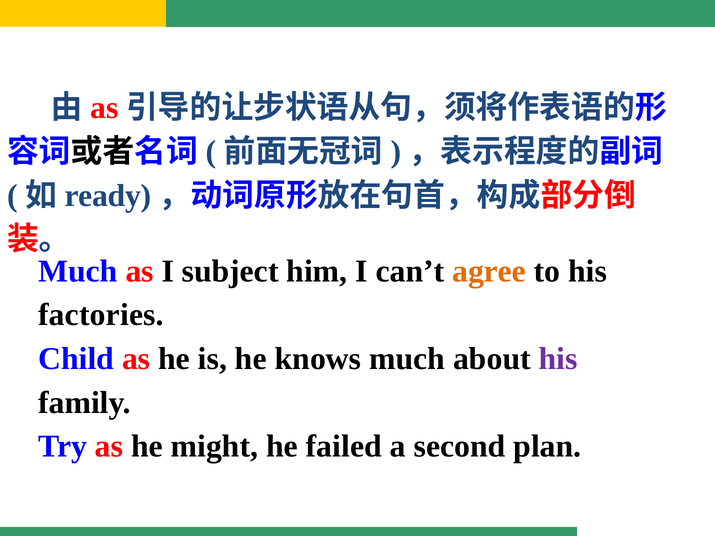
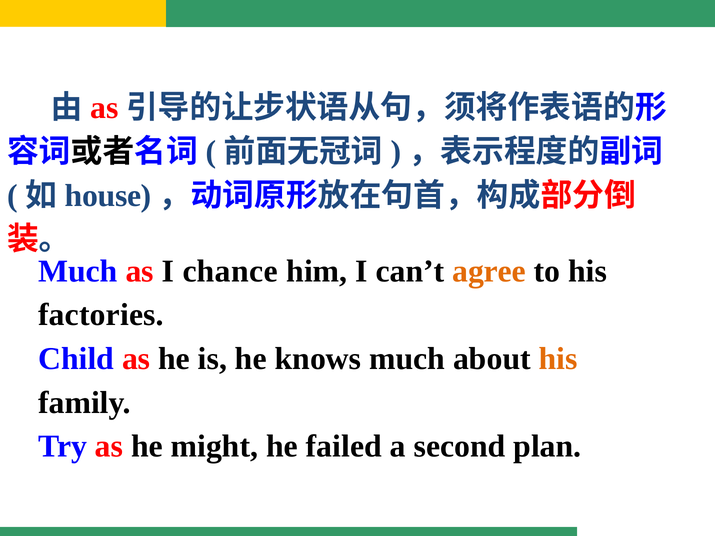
ready: ready -> house (108, 196)
subject: subject -> chance (230, 271)
his colour: purple -> orange (558, 359)
